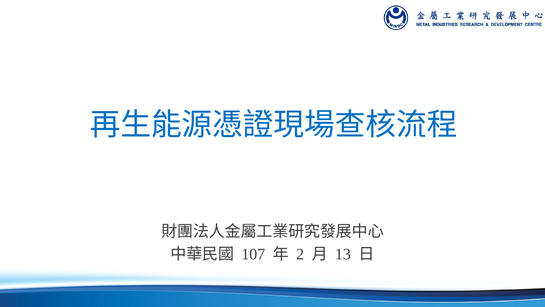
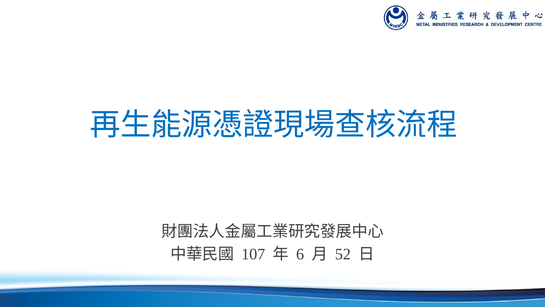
2: 2 -> 6 (300, 254)
13: 13 -> 52 (343, 254)
